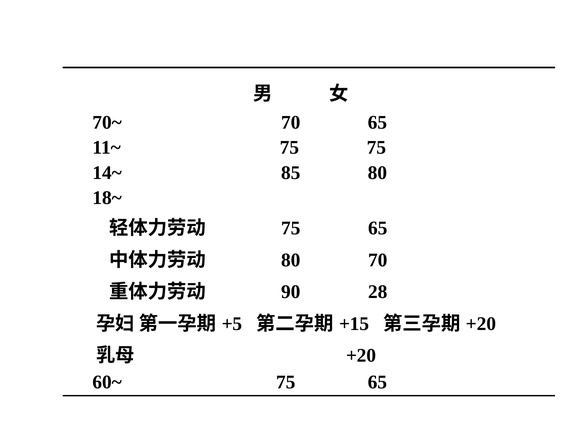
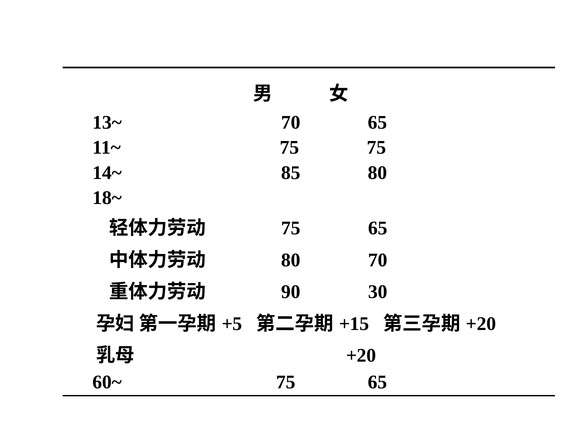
70~: 70~ -> 13~ (107, 122)
28: 28 -> 30 (378, 292)
